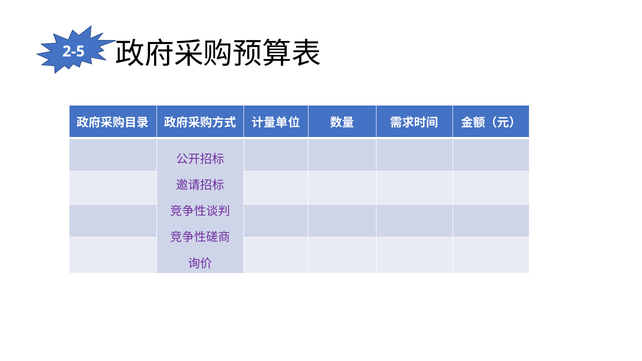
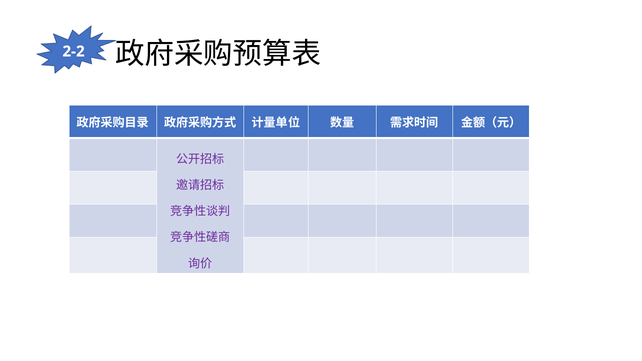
2-5: 2-5 -> 2-2 (74, 51)
